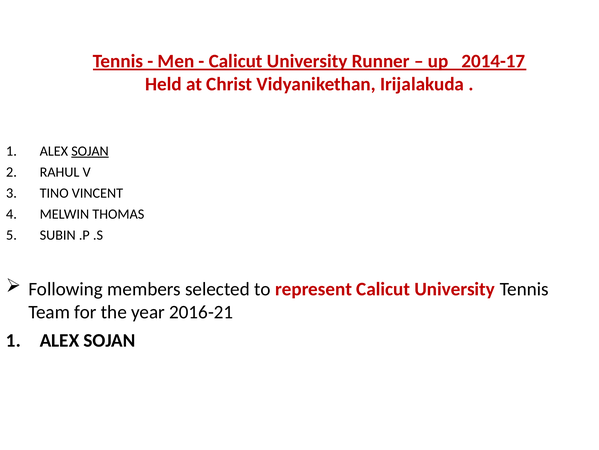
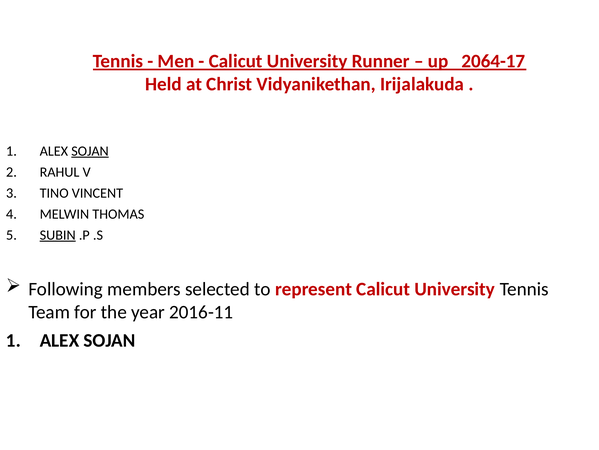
2014-17: 2014-17 -> 2064-17 (493, 61)
SUBIN underline: none -> present (58, 235)
2016-21: 2016-21 -> 2016-11 (201, 312)
